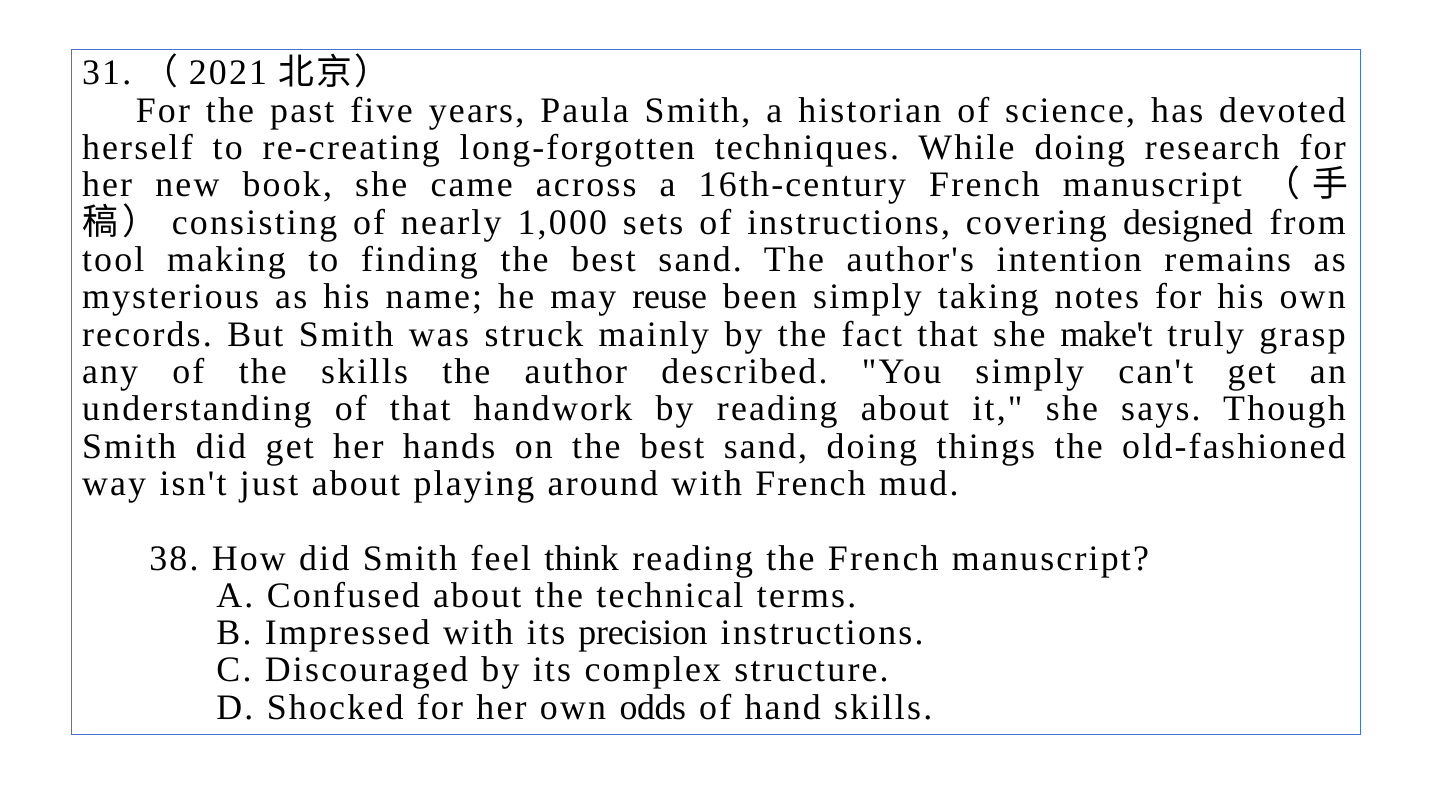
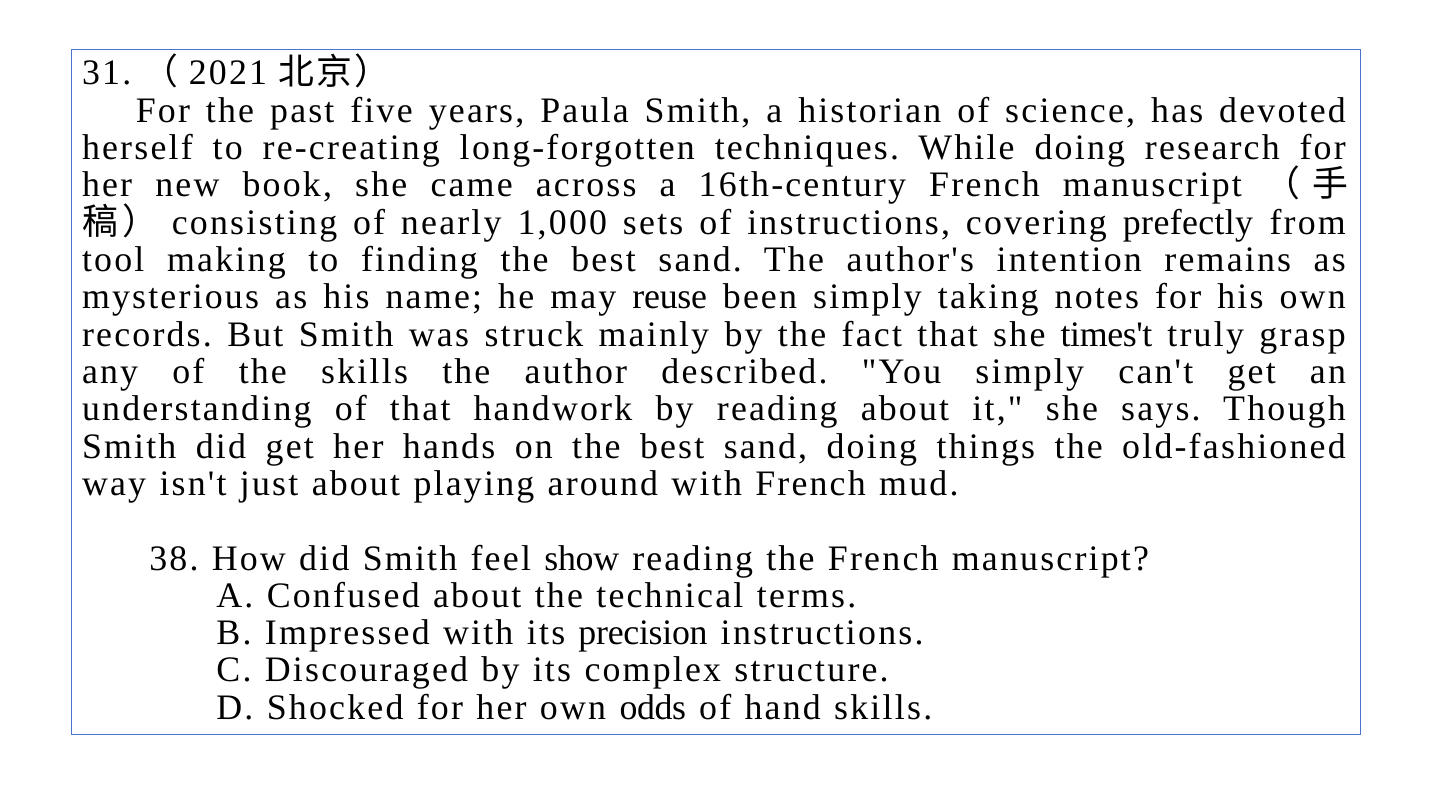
designed: designed -> prefectly (1188, 222)
make't: make't -> times't (1107, 334)
think: think -> show (582, 558)
